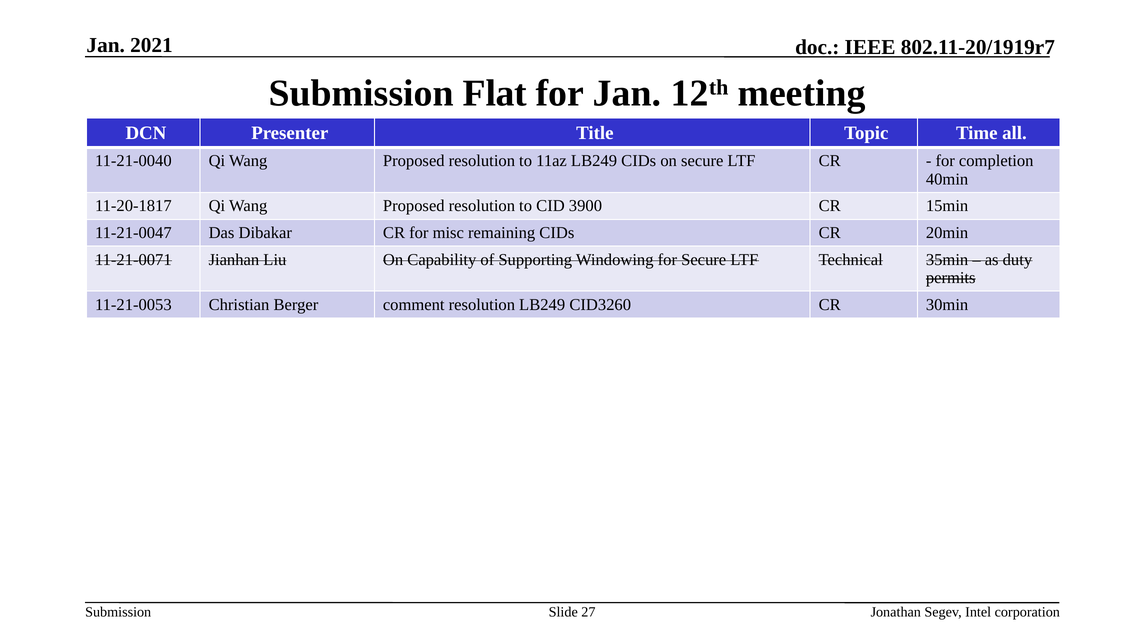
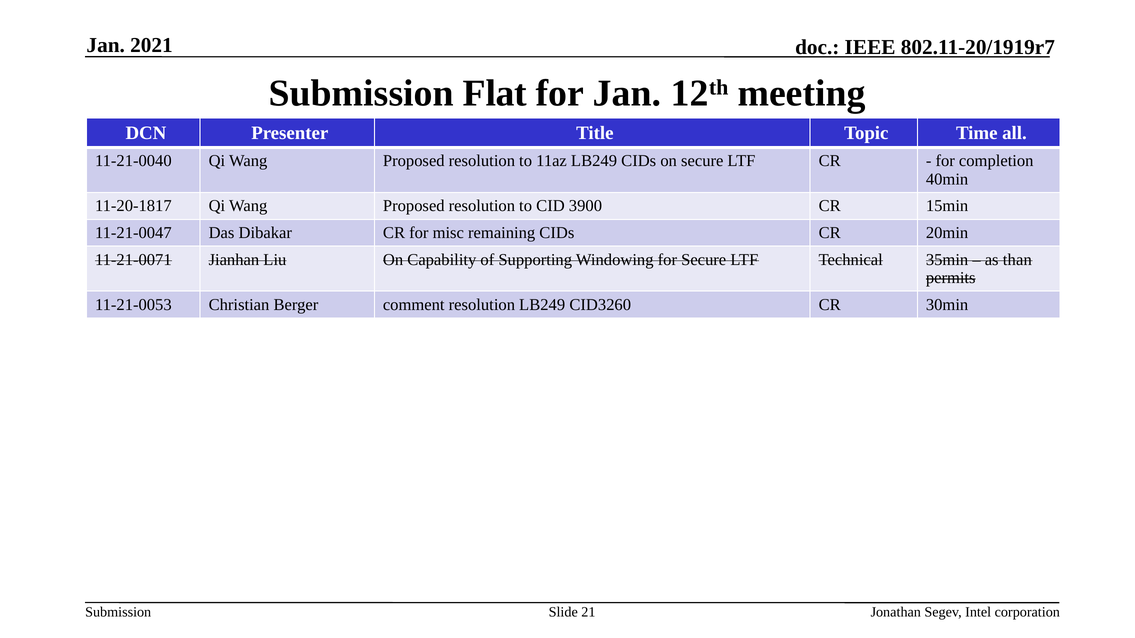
duty: duty -> than (1017, 260)
27: 27 -> 21 (588, 612)
